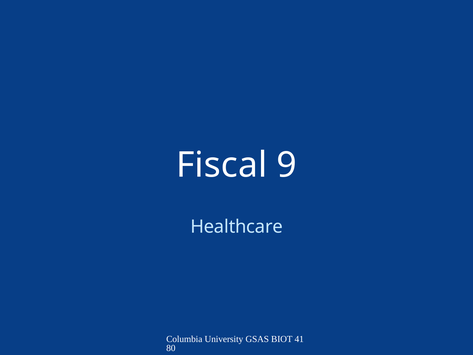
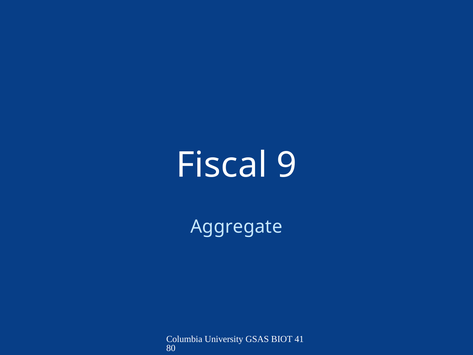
Healthcare: Healthcare -> Aggregate (236, 227)
